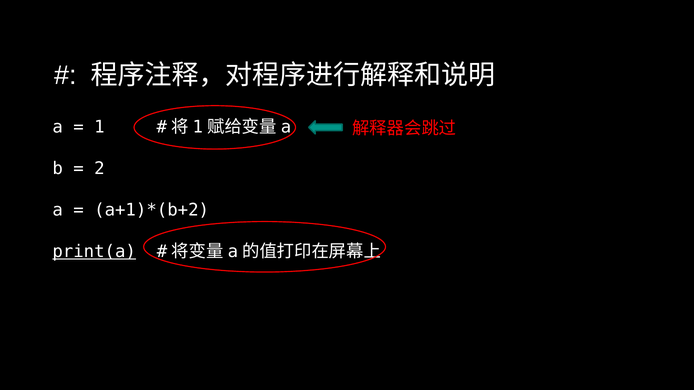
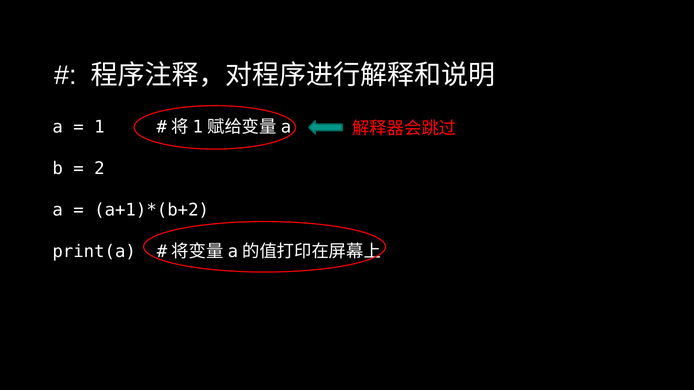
print(a underline: present -> none (94, 252)
